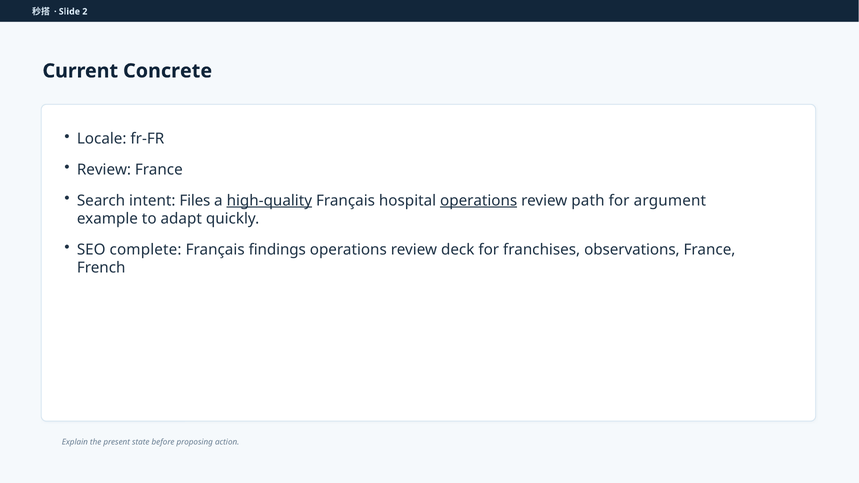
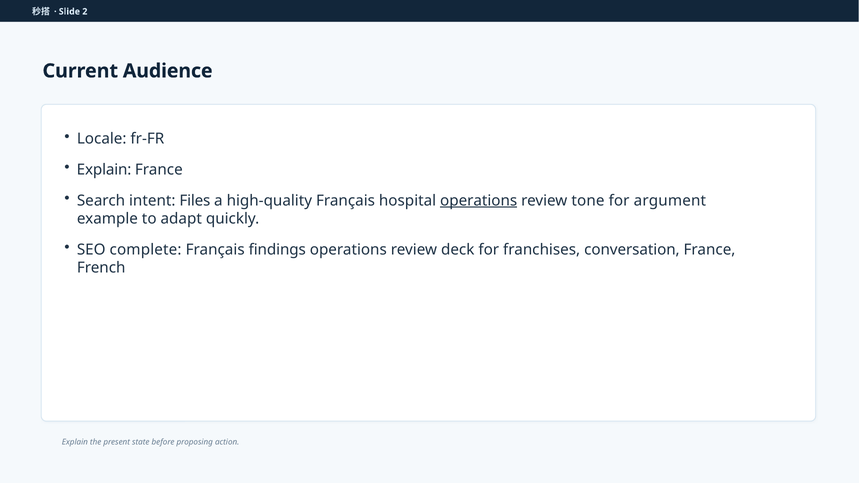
Concrete: Concrete -> Audience (168, 71)
Review: Review -> Explain (104, 170)
high-quality underline: present -> none (269, 201)
path: path -> tone (588, 201)
observations: observations -> conversation (632, 250)
